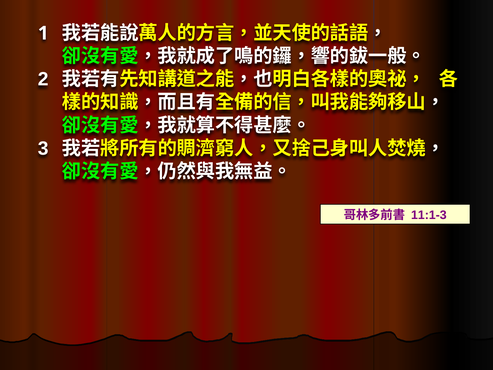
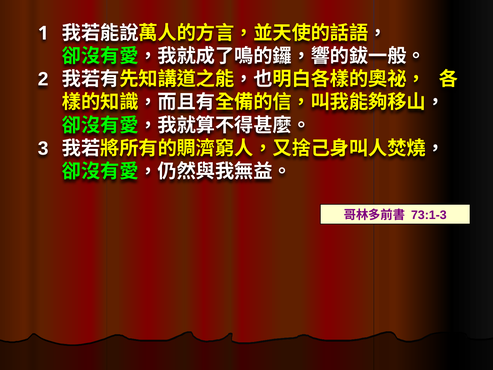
11:1-3: 11:1-3 -> 73:1-3 (429, 215)
